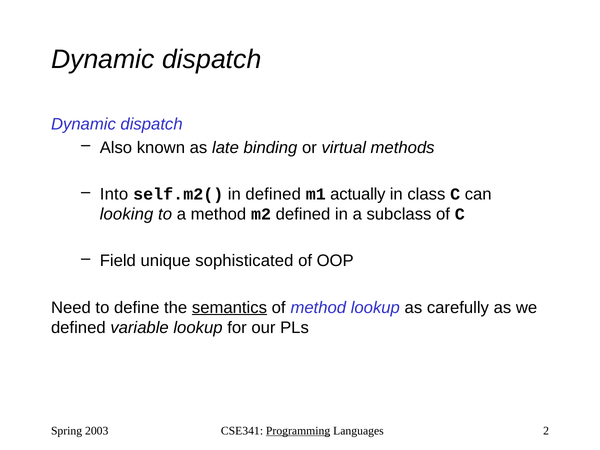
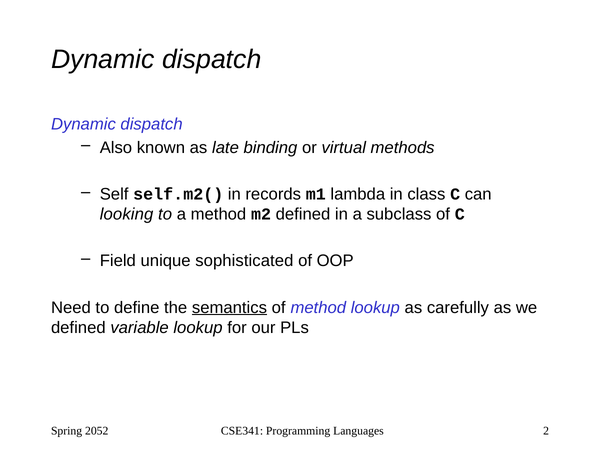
Into: Into -> Self (114, 194)
in defined: defined -> records (273, 194)
actually: actually -> lambda (358, 194)
2003: 2003 -> 2052 (97, 431)
Programming underline: present -> none (298, 431)
